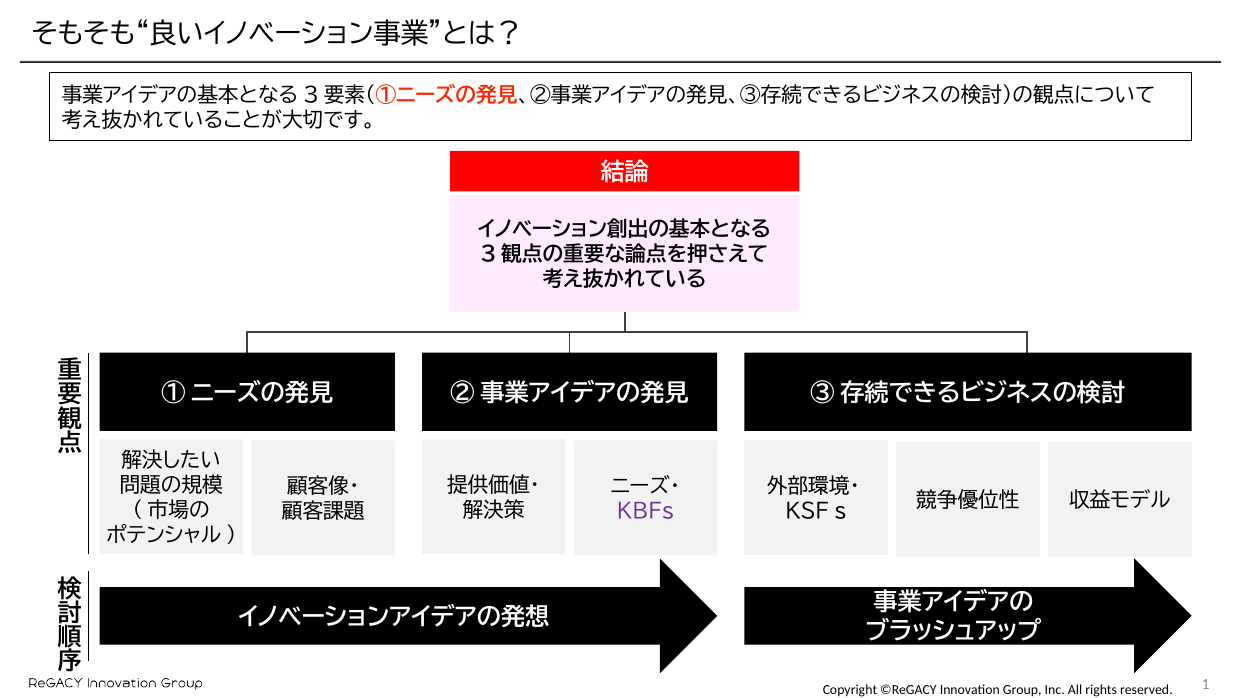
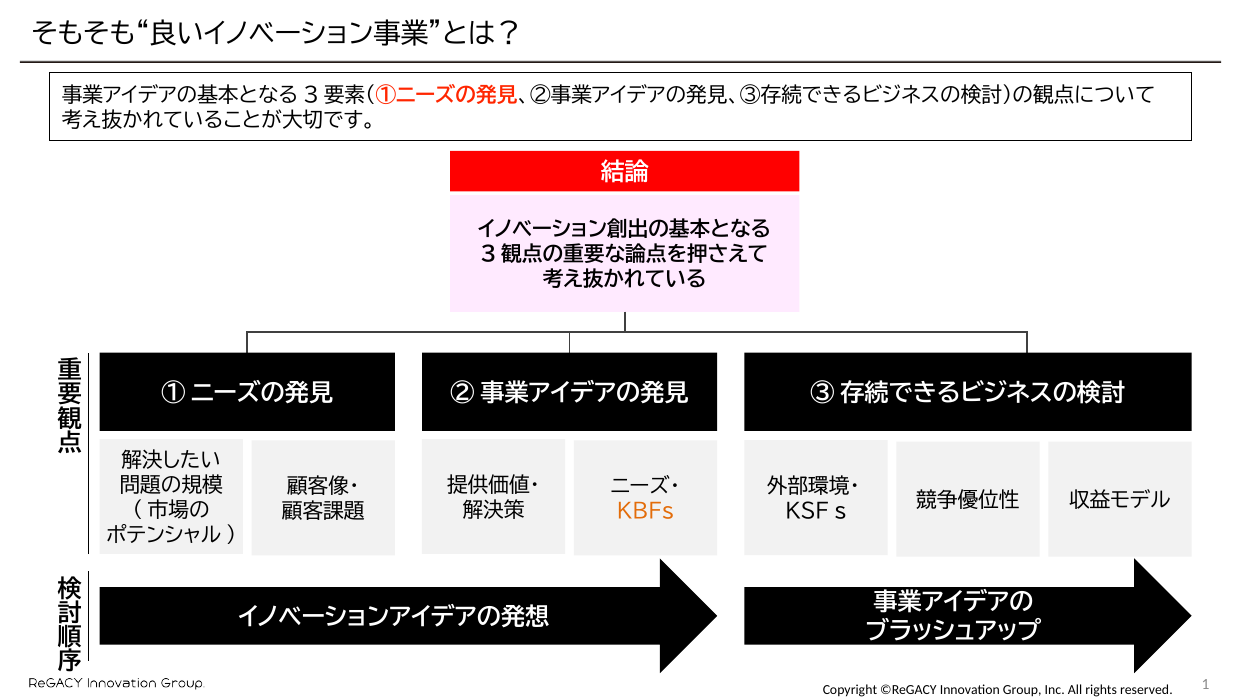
KBFs colour: purple -> orange (646, 512)
